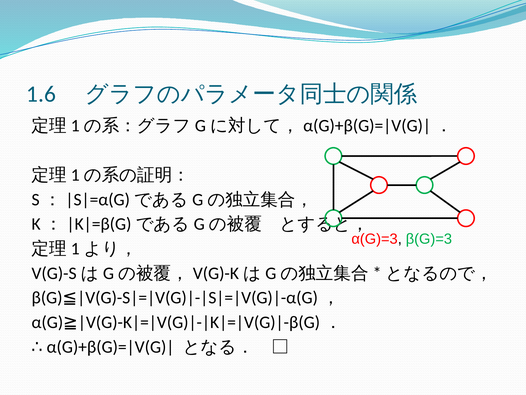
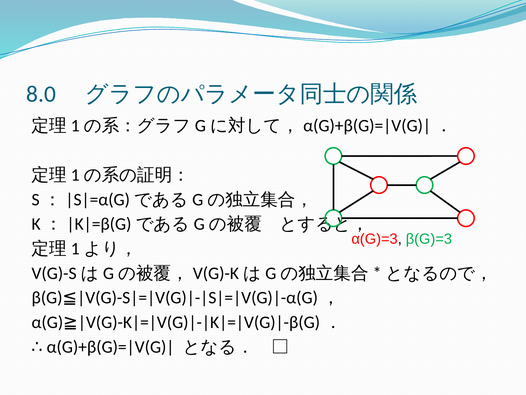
1.6: 1.6 -> 8.0 (41, 94)
